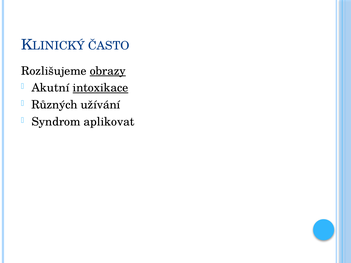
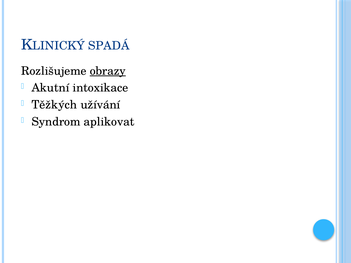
ČASTO: ČASTO -> SPADÁ (109, 46)
intoxikace underline: present -> none (100, 88)
Různých: Různých -> Těžkých (54, 105)
